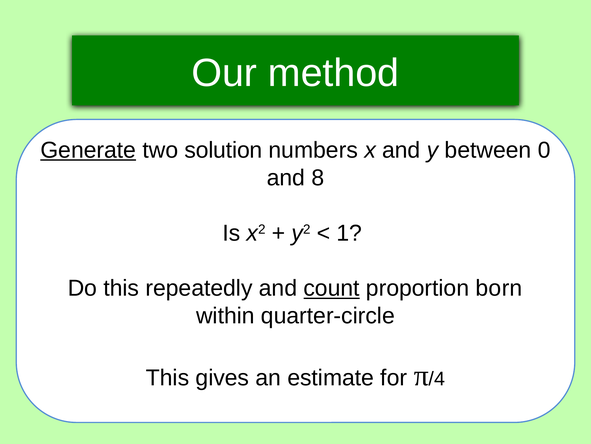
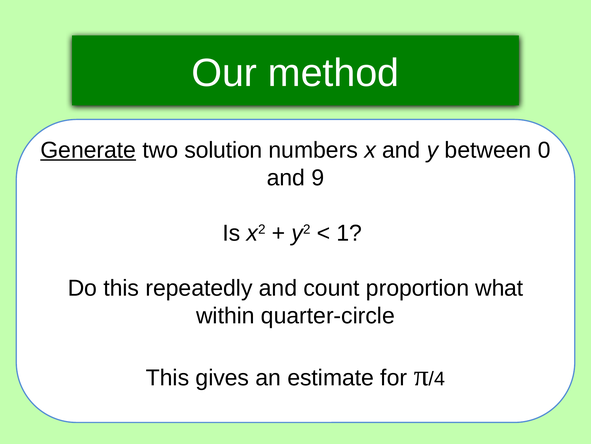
8: 8 -> 9 (318, 178)
count underline: present -> none (332, 288)
born: born -> what (499, 288)
